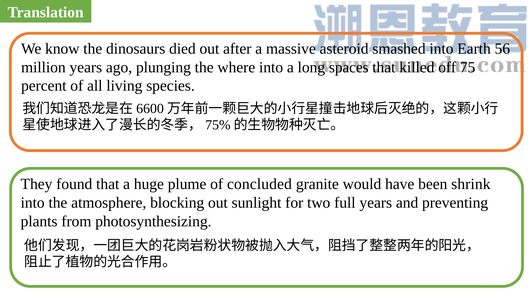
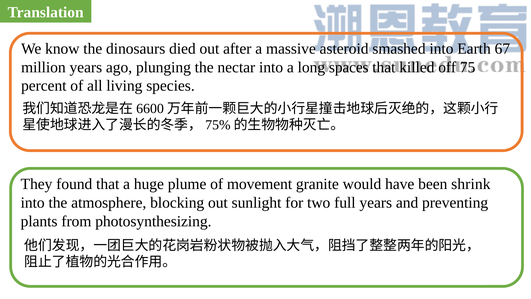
56: 56 -> 67 (502, 49)
where: where -> nectar (236, 67)
concluded: concluded -> movement (260, 184)
